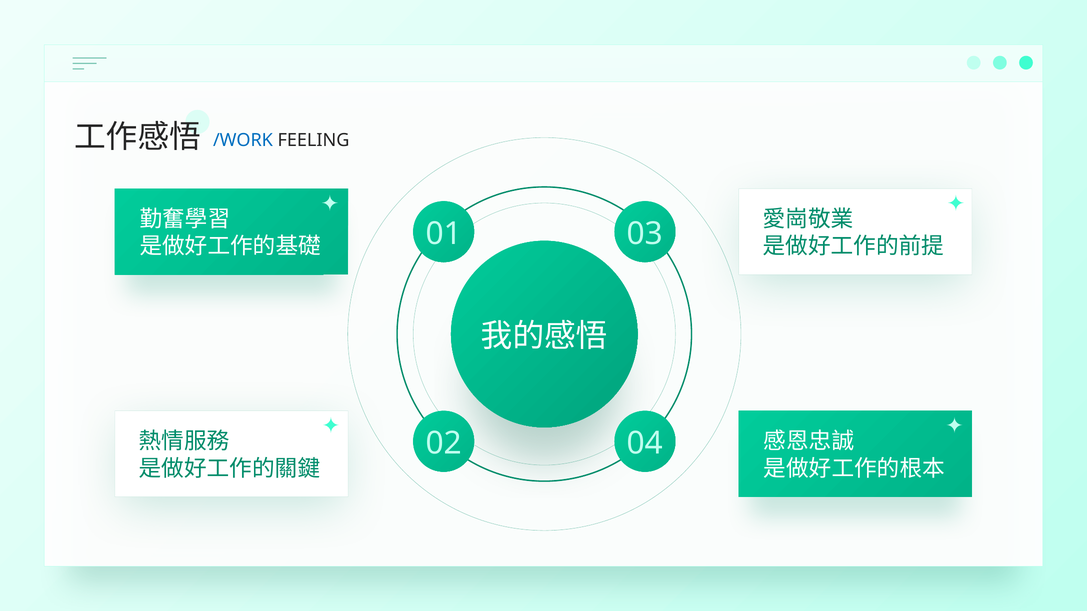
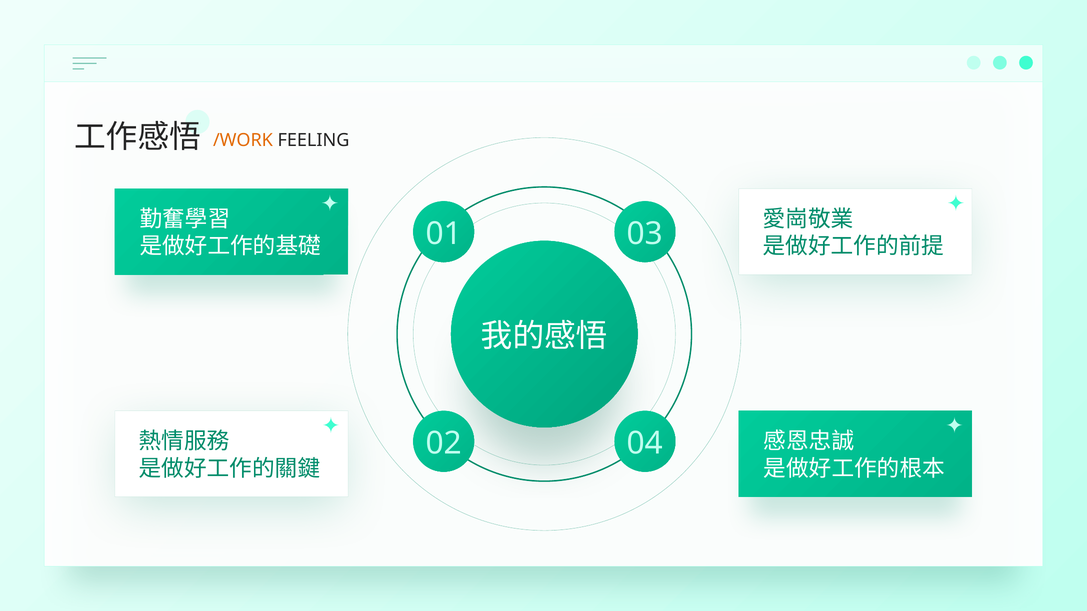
/WORK colour: blue -> orange (243, 141)
